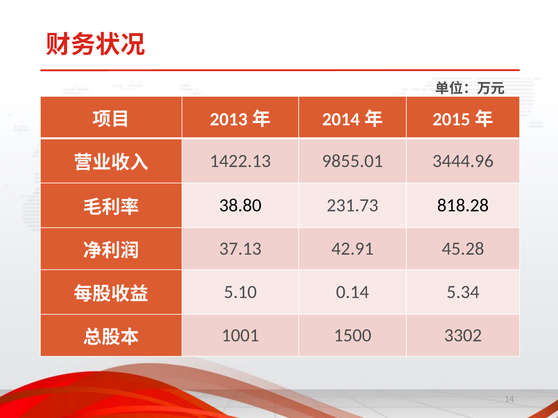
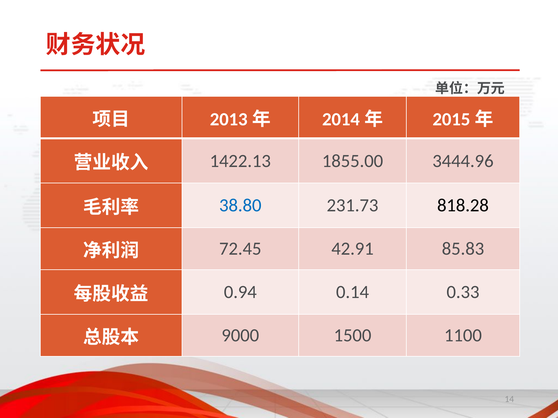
9855.01: 9855.01 -> 1855.00 (353, 161)
38.80 colour: black -> blue (240, 206)
37.13: 37.13 -> 72.45 (240, 249)
45.28: 45.28 -> 85.83 (463, 249)
5.10: 5.10 -> 0.94 (240, 293)
5.34: 5.34 -> 0.33 (463, 293)
1001: 1001 -> 9000 (240, 336)
3302: 3302 -> 1100 (463, 336)
